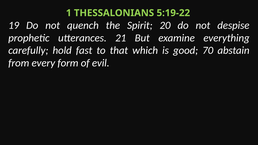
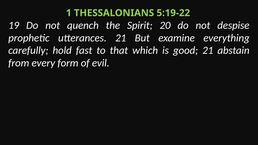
good 70: 70 -> 21 (208, 50)
